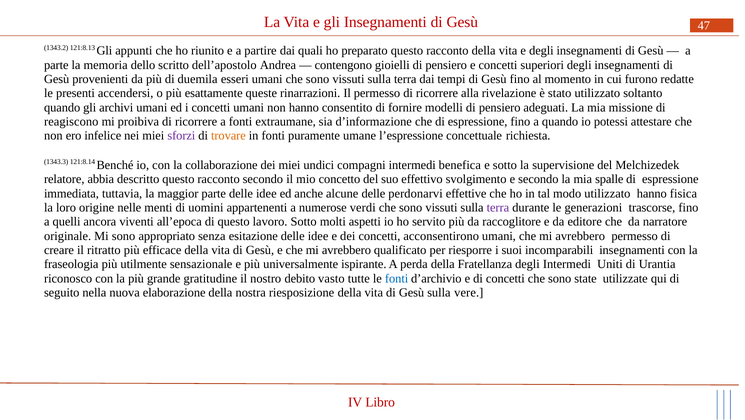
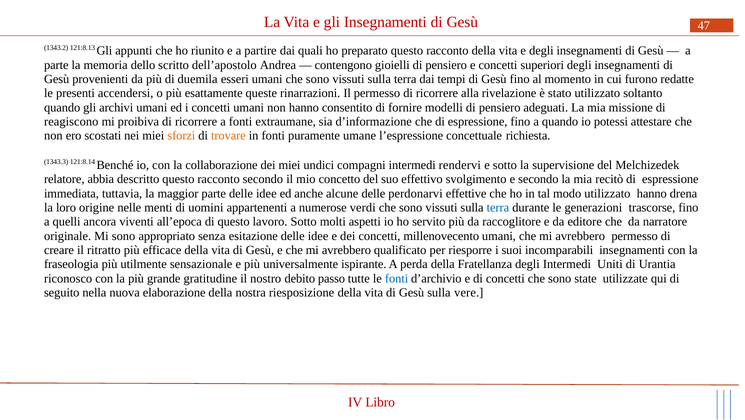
infelice: infelice -> scostati (103, 136)
sforzi colour: purple -> orange (181, 136)
benefica: benefica -> rendervi (460, 165)
spalle: spalle -> recitò (609, 179)
fisica: fisica -> drena (683, 193)
terra colour: purple -> blue (498, 207)
acconsentirono: acconsentirono -> millenovecento (441, 236)
vasto: vasto -> passo (332, 278)
